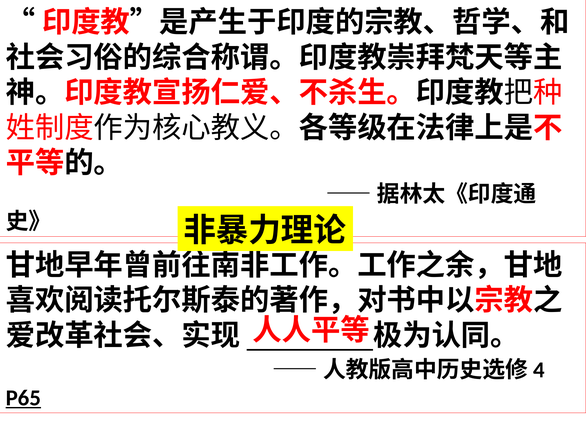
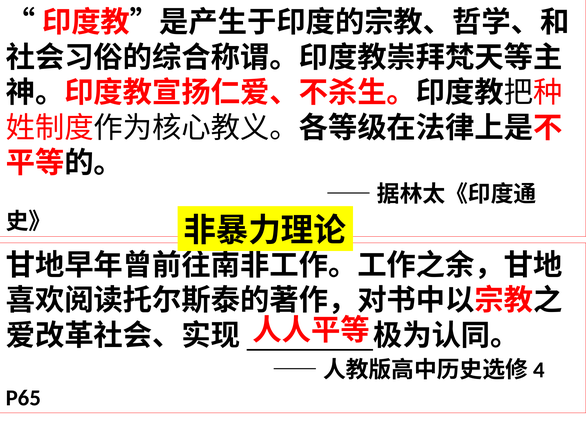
P65 underline: present -> none (23, 397)
